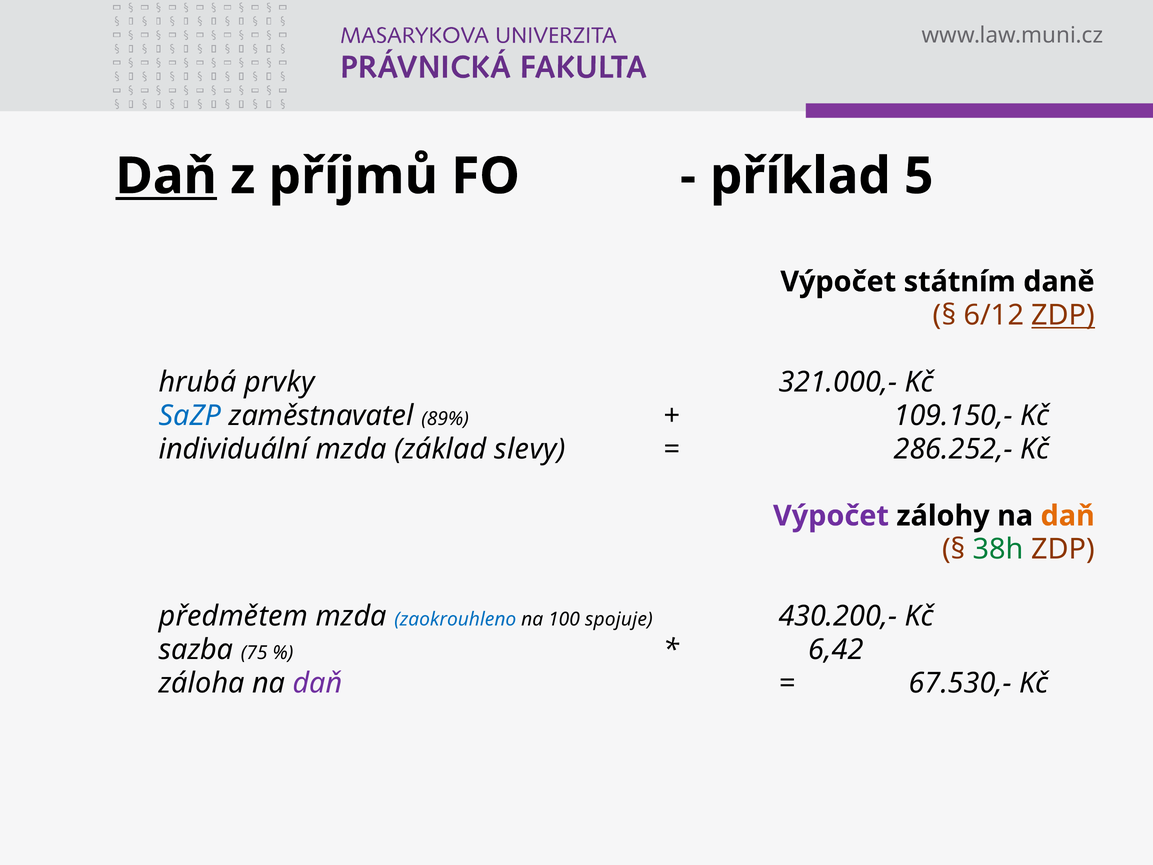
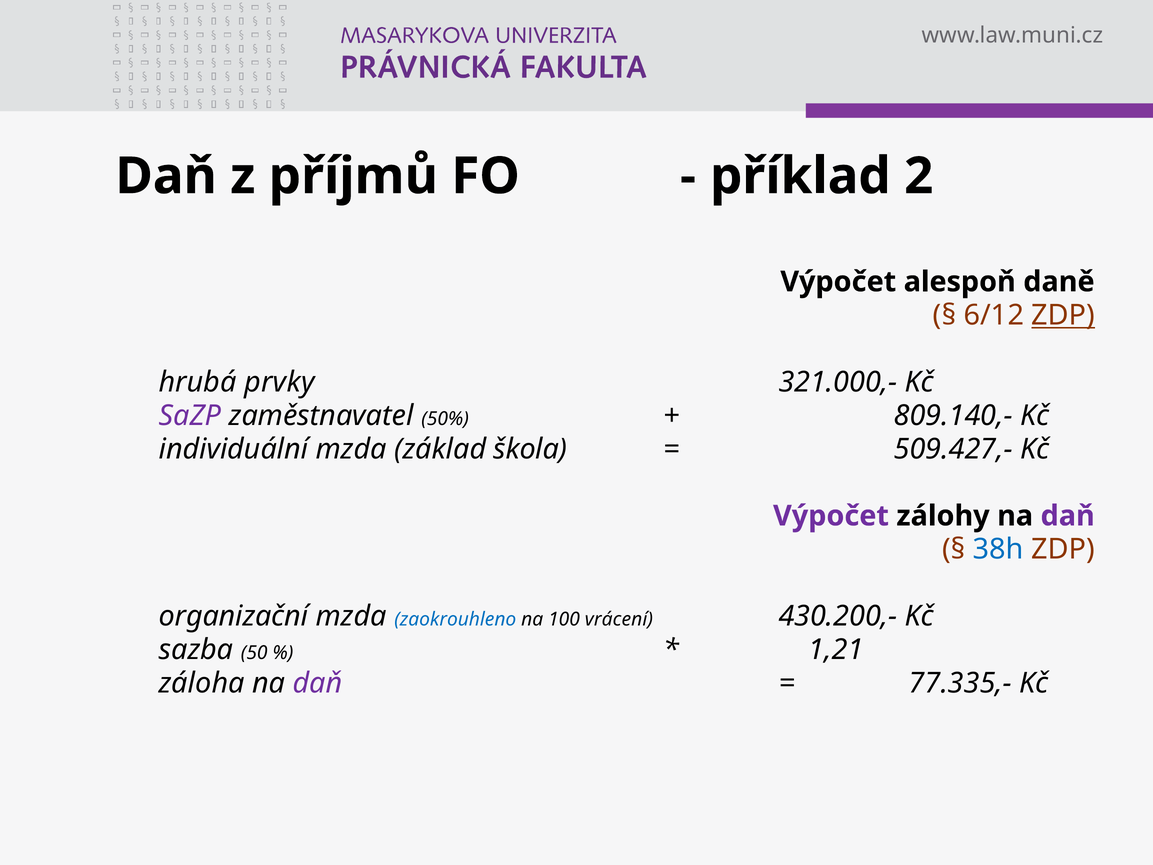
Daň underline: present -> none (166, 176)
5: 5 -> 2 (919, 176)
státním: státním -> alespoň (960, 282)
SaZP colour: blue -> purple (190, 415)
89%: 89% -> 50% (445, 419)
109.150,-: 109.150,- -> 809.140,- (953, 415)
slevy: slevy -> škola (530, 449)
286.252,-: 286.252,- -> 509.427,- (953, 449)
daň colour: orange -> purple (1068, 516)
38h colour: green -> blue (998, 549)
předmětem: předmětem -> organizační (234, 616)
spojuje: spojuje -> vrácení (619, 619)
75: 75 -> 50 (254, 653)
6,42: 6,42 -> 1,21 (836, 650)
67.530,-: 67.530,- -> 77.335,- (960, 683)
